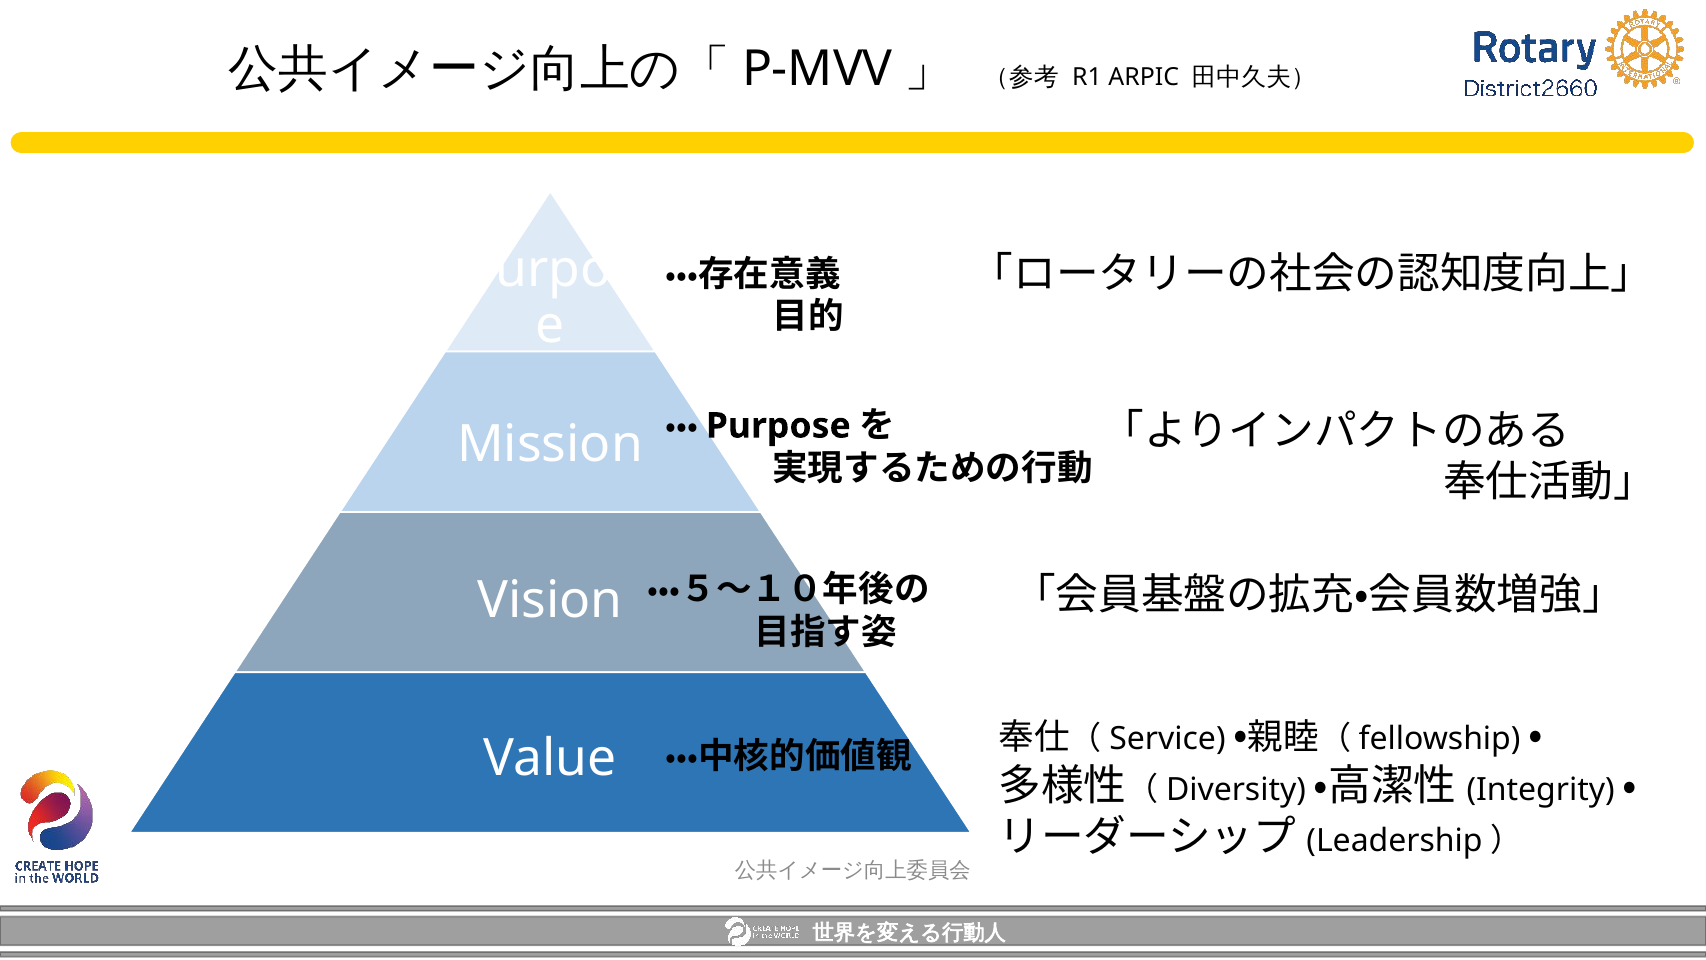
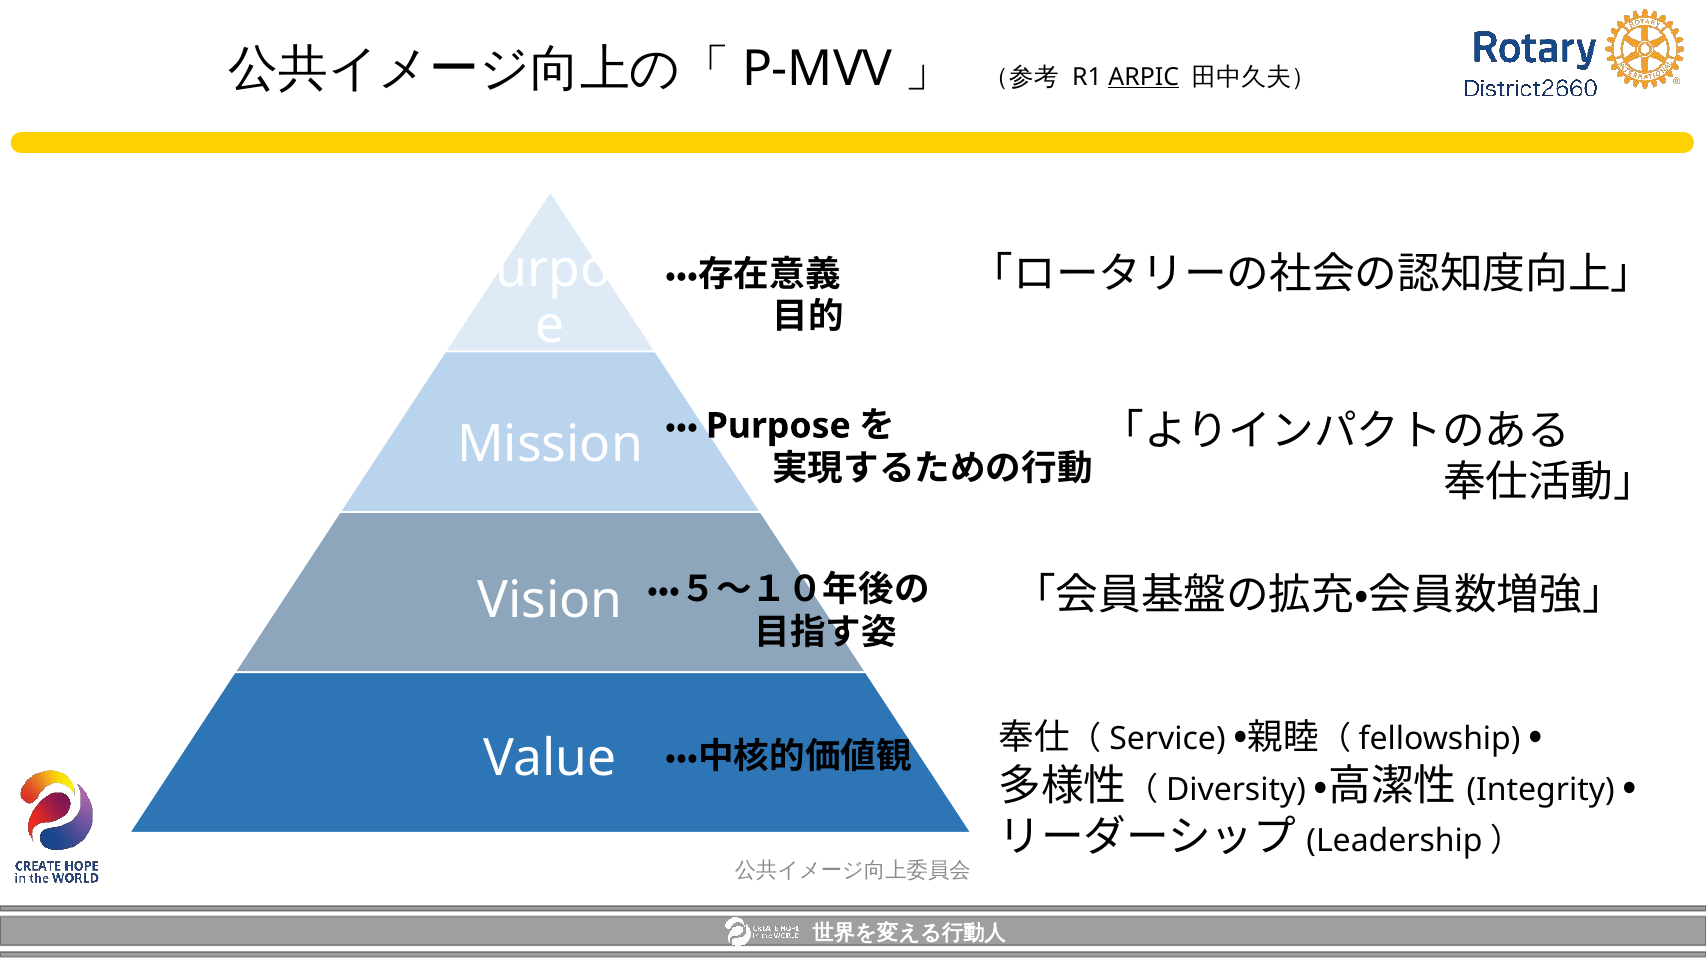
ARPIC underline: none -> present (1144, 77)
